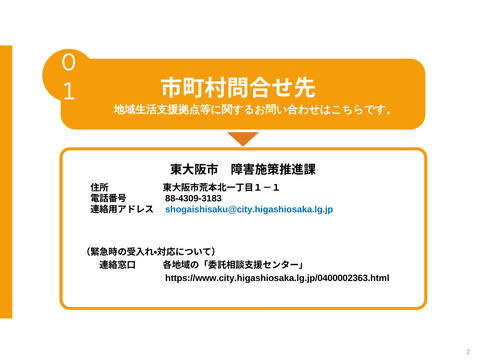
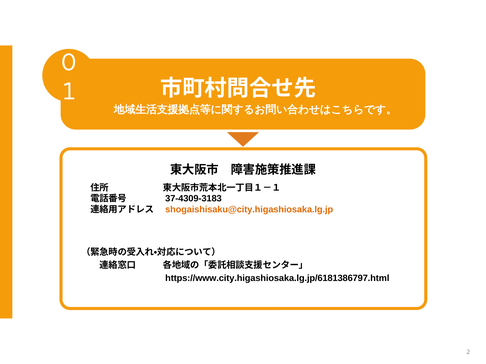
88-4309-3183: 88-4309-3183 -> 37-4309-3183 (193, 199)
shogaishisaku@city.higashiosaka.lg.jp colour: blue -> orange (249, 210)
https://www.city.higashiosaka.lg.jp/0400002363.html: https://www.city.higashiosaka.lg.jp/0400002363.html -> https://www.city.higashiosaka.lg.jp/6181386797.html (277, 279)
